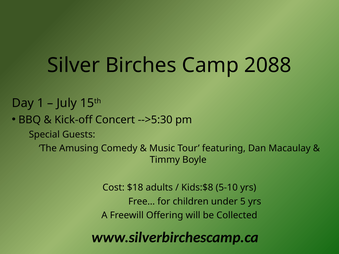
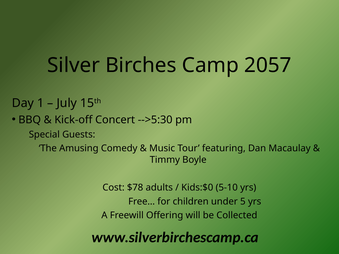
2088: 2088 -> 2057 (268, 65)
$18: $18 -> $78 (135, 188)
Kids:$8: Kids:$8 -> Kids:$0 (197, 188)
